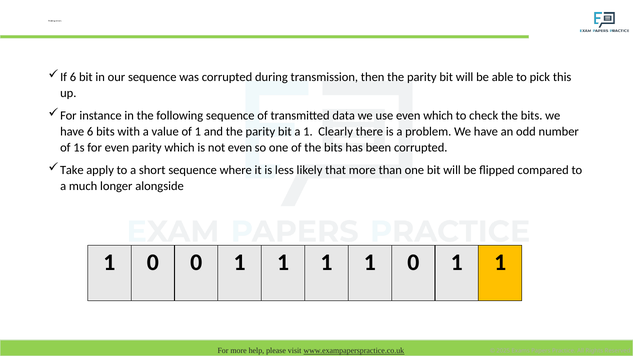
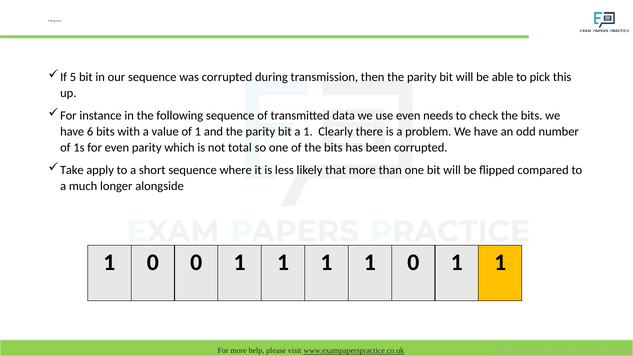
If 6: 6 -> 5 (73, 77)
even which: which -> needs (438, 115)
not even: even -> total (240, 148)
